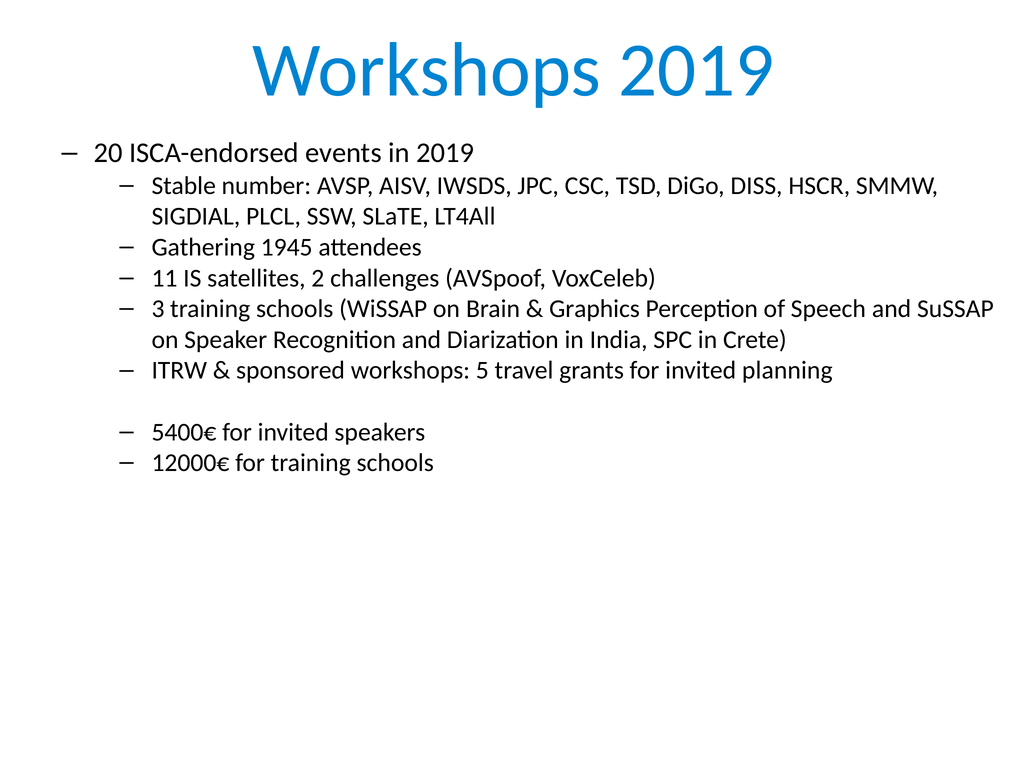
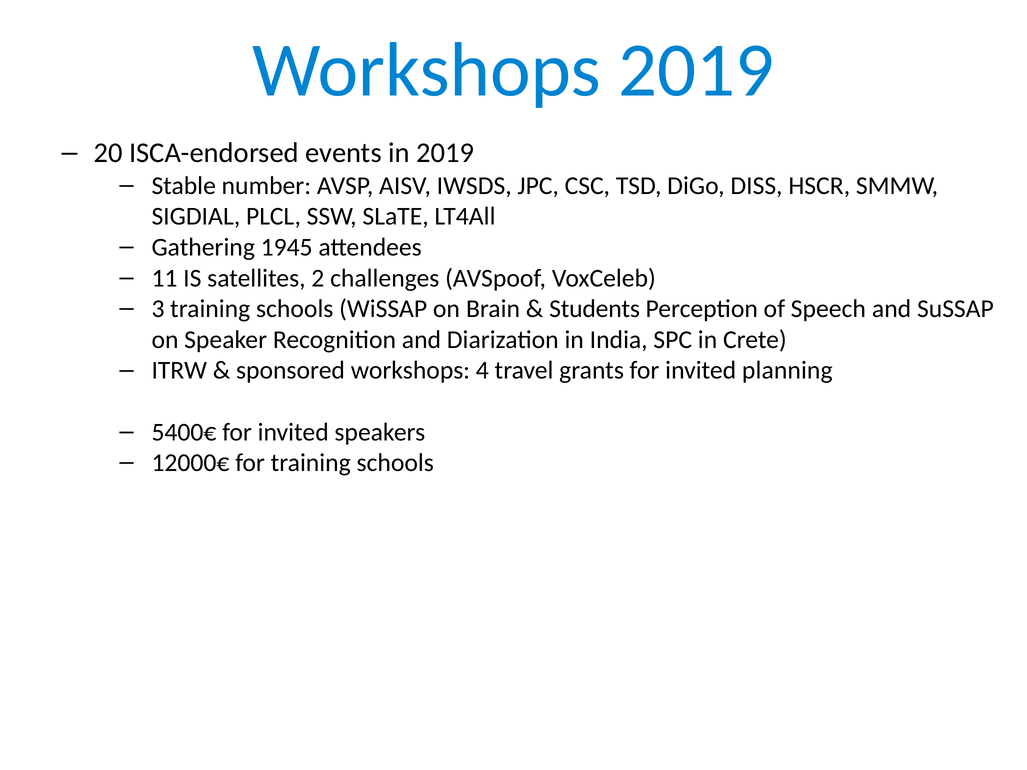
Graphics: Graphics -> Students (595, 309)
5: 5 -> 4 (482, 371)
